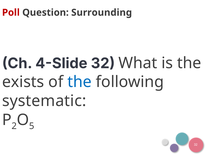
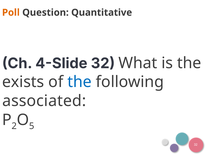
Poll colour: red -> orange (11, 12)
Surrounding: Surrounding -> Quantitative (102, 12)
systematic: systematic -> associated (44, 101)
